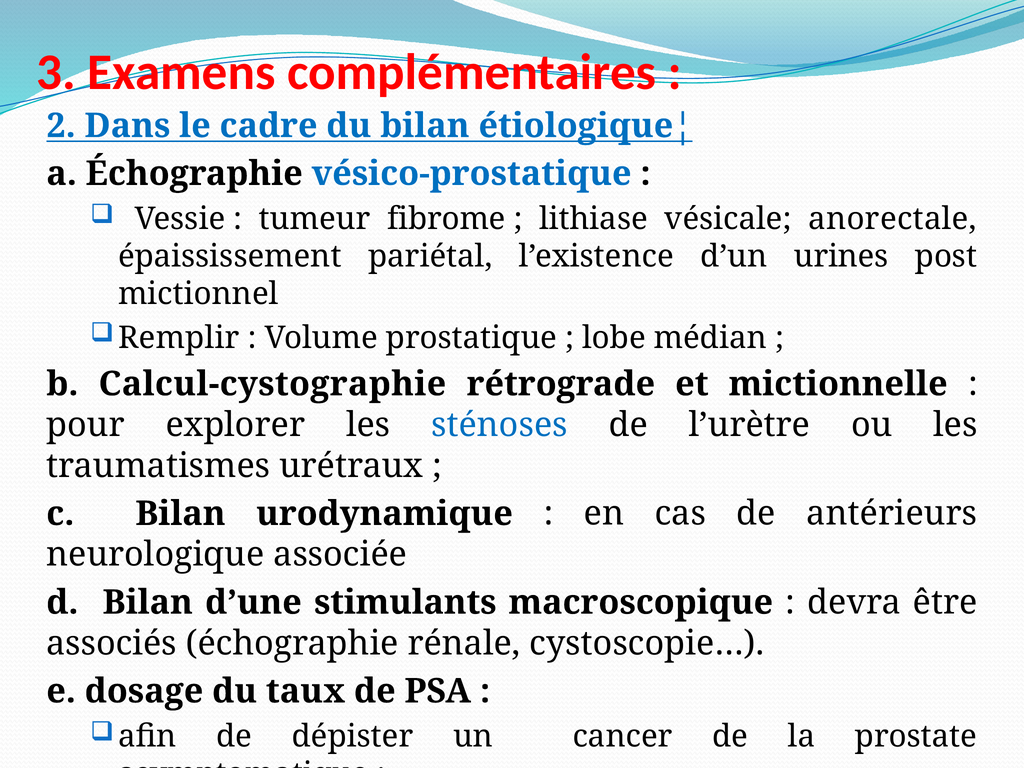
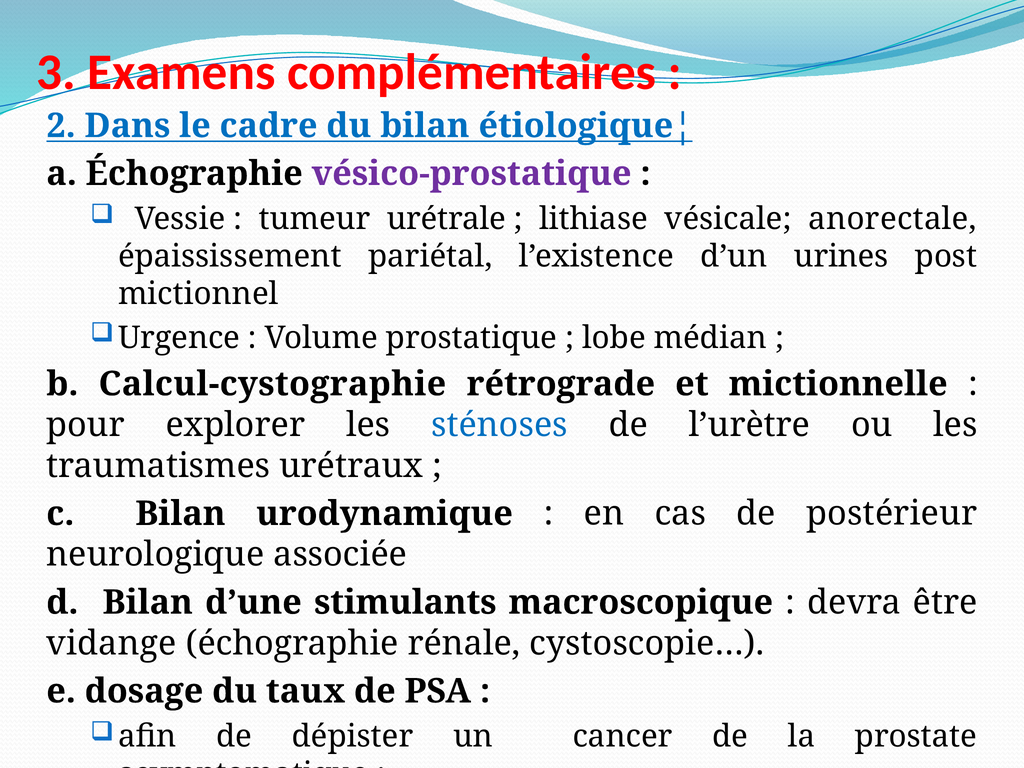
vésico-prostatique colour: blue -> purple (472, 174)
fibrome: fibrome -> urétrale (446, 219)
Remplir: Remplir -> Urgence (179, 338)
antérieurs: antérieurs -> postérieur (892, 514)
associés: associés -> vidange (111, 643)
